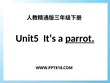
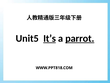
It’s underline: none -> present (50, 38)
